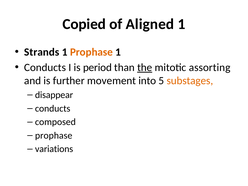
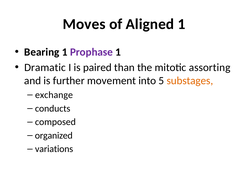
Copied: Copied -> Moves (84, 24)
Strands: Strands -> Bearing (42, 52)
Prophase colour: orange -> purple (91, 52)
Conducts: Conducts -> Dramatic (45, 67)
period: period -> paired (97, 67)
the underline: present -> none (145, 67)
disappear: disappear -> exchange (54, 95)
prophase: prophase -> organized (54, 135)
